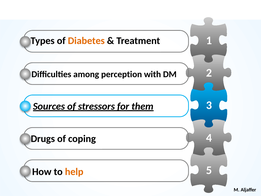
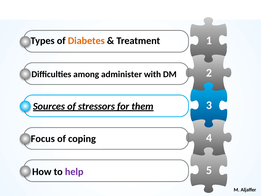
perception: perception -> administer (122, 74)
Drugs: Drugs -> Focus (43, 139)
help colour: orange -> purple (74, 171)
